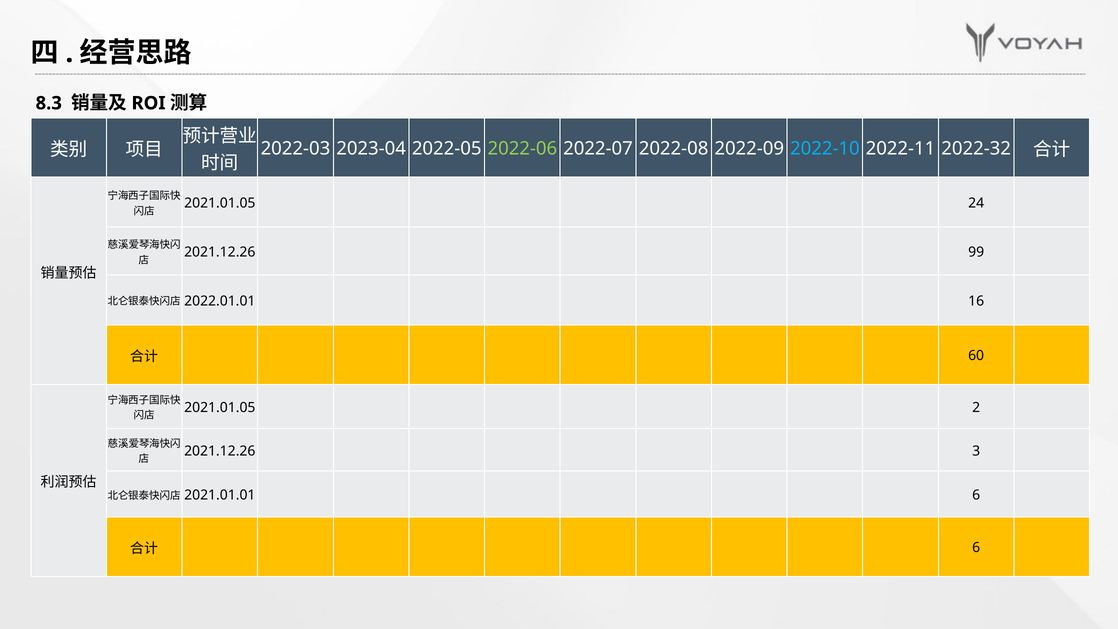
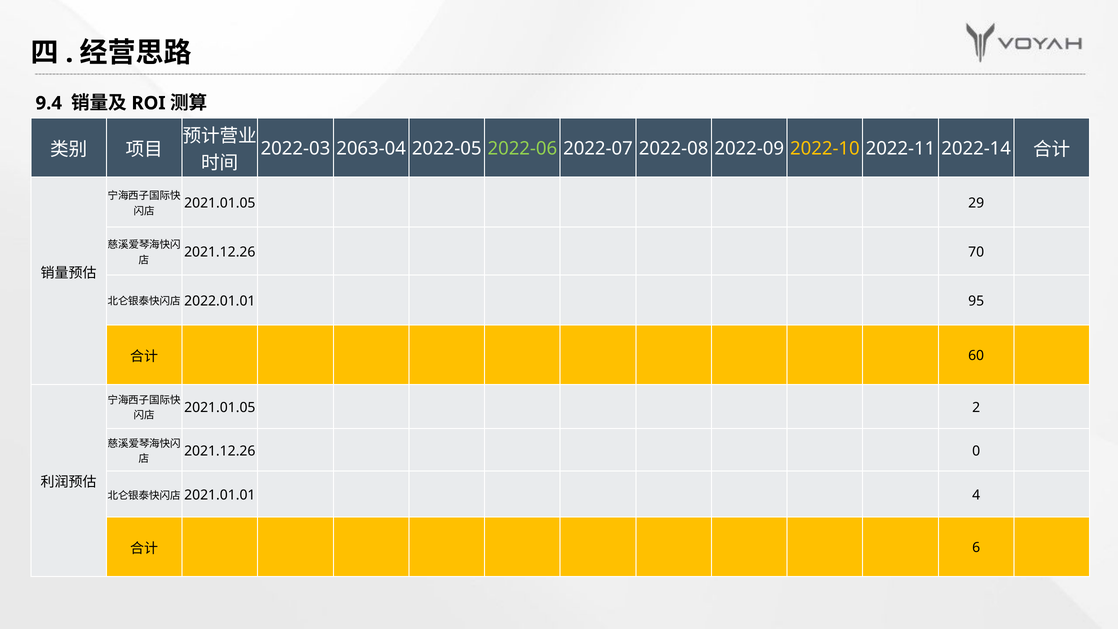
8.3: 8.3 -> 9.4 (49, 103)
2023-04: 2023-04 -> 2063-04 (371, 149)
2022-10 colour: light blue -> yellow (825, 149)
2022-32: 2022-32 -> 2022-14 (976, 149)
24: 24 -> 29 (976, 203)
99: 99 -> 70 (976, 252)
16: 16 -> 95 (976, 301)
3: 3 -> 0 (976, 451)
2021.01.01 6: 6 -> 4 (976, 495)
